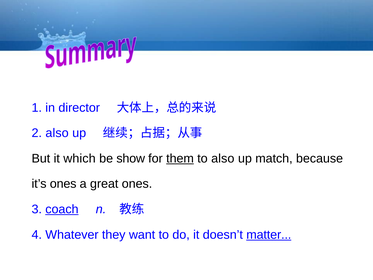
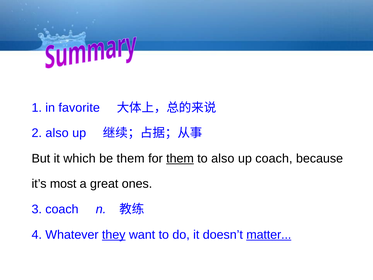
director: director -> favorite (79, 108)
be show: show -> them (131, 158)
up match: match -> coach (274, 158)
it’s ones: ones -> most (63, 184)
coach underline: present -> none (62, 209)
they underline: none -> present (114, 234)
